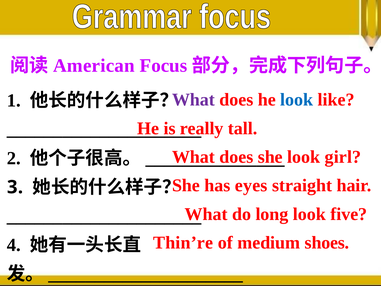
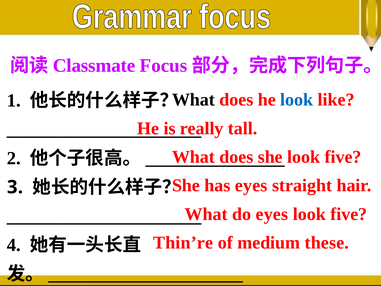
American: American -> Classmate (94, 65)
What colour: purple -> black (193, 100)
girl: girl -> five (343, 157)
do long: long -> eyes (272, 214)
shoes: shoes -> these (327, 243)
